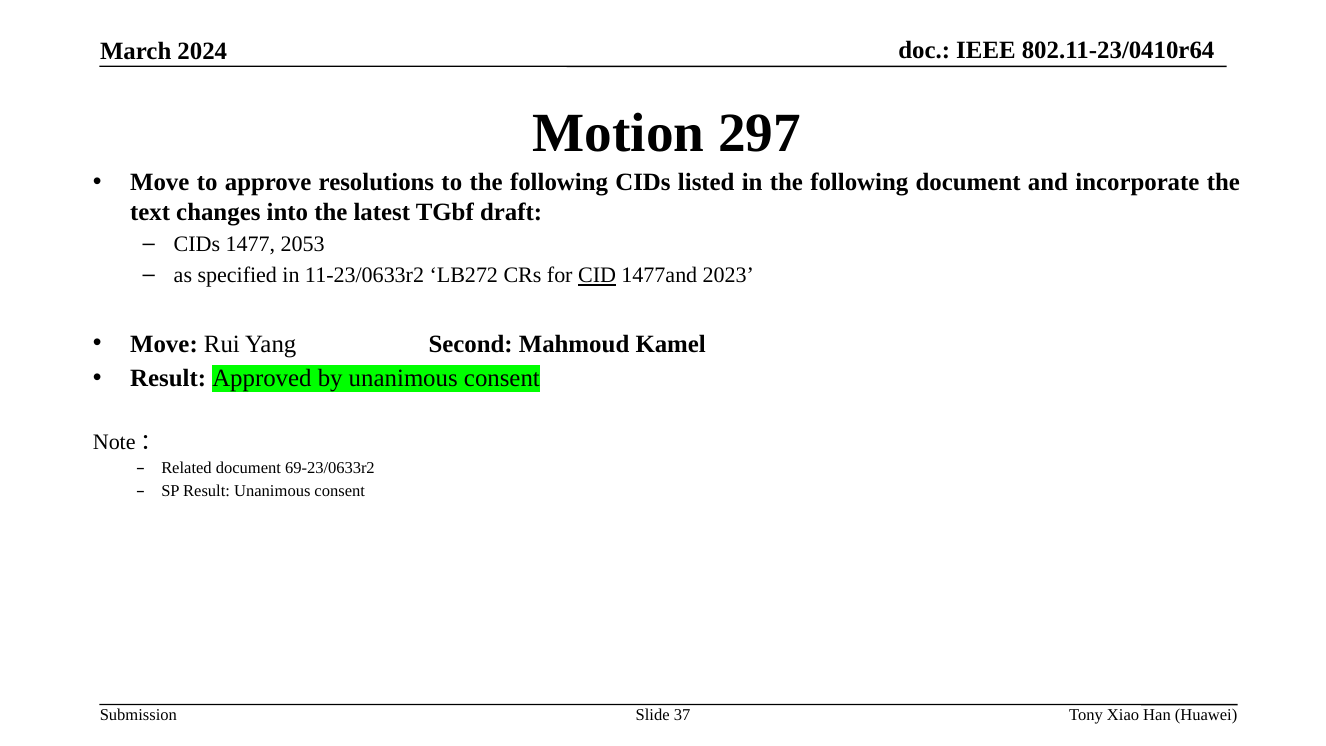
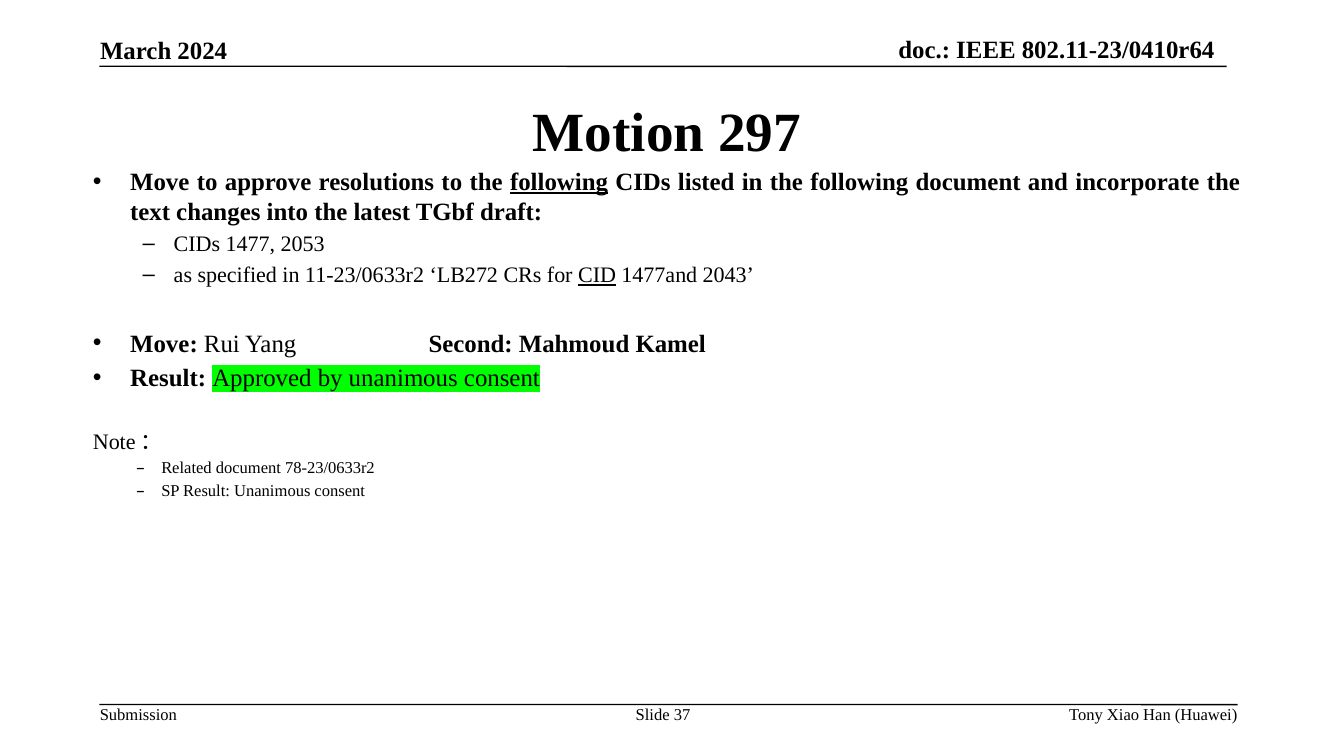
following underline: none -> present (559, 182)
2023: 2023 -> 2043 (728, 276)
69-23/0633r2: 69-23/0633r2 -> 78-23/0633r2 (330, 468)
